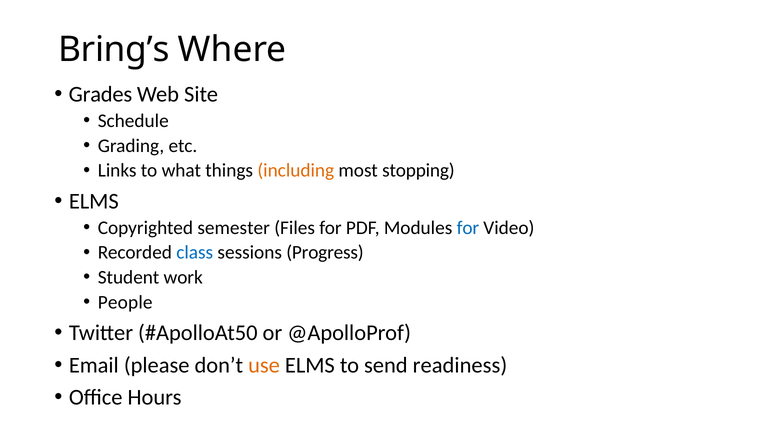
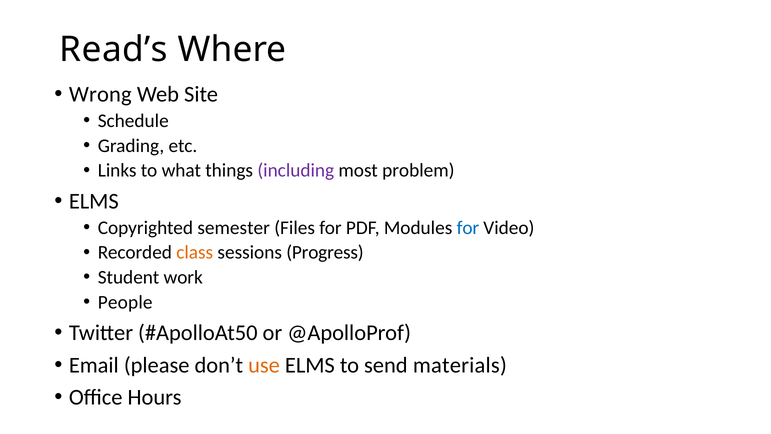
Bring’s: Bring’s -> Read’s (114, 49)
Grades: Grades -> Wrong (100, 94)
including colour: orange -> purple (296, 170)
stopping: stopping -> problem (418, 170)
class colour: blue -> orange (195, 252)
readiness: readiness -> materials (460, 365)
